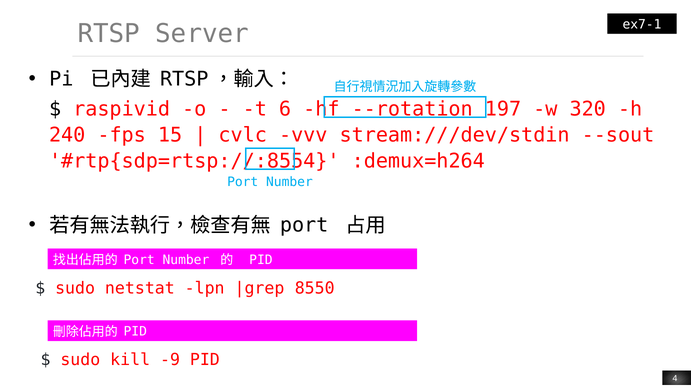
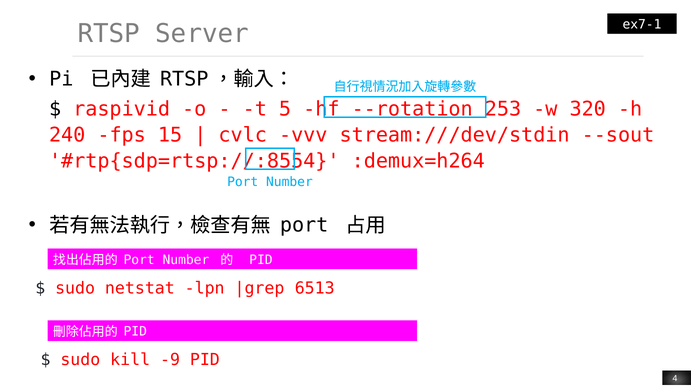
6: 6 -> 5 (285, 109)
197: 197 -> 253 (503, 109)
8550: 8550 -> 6513 (315, 288)
